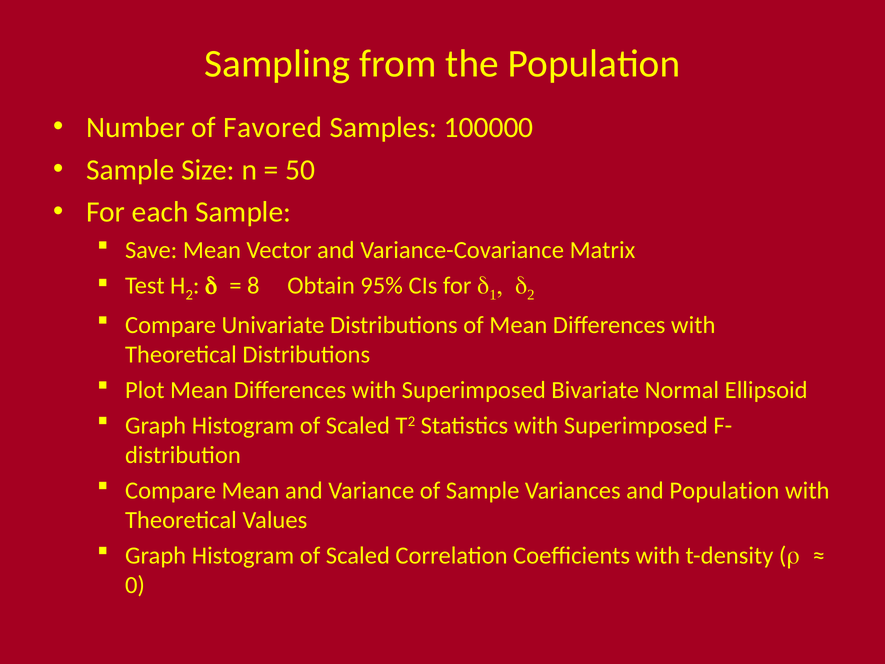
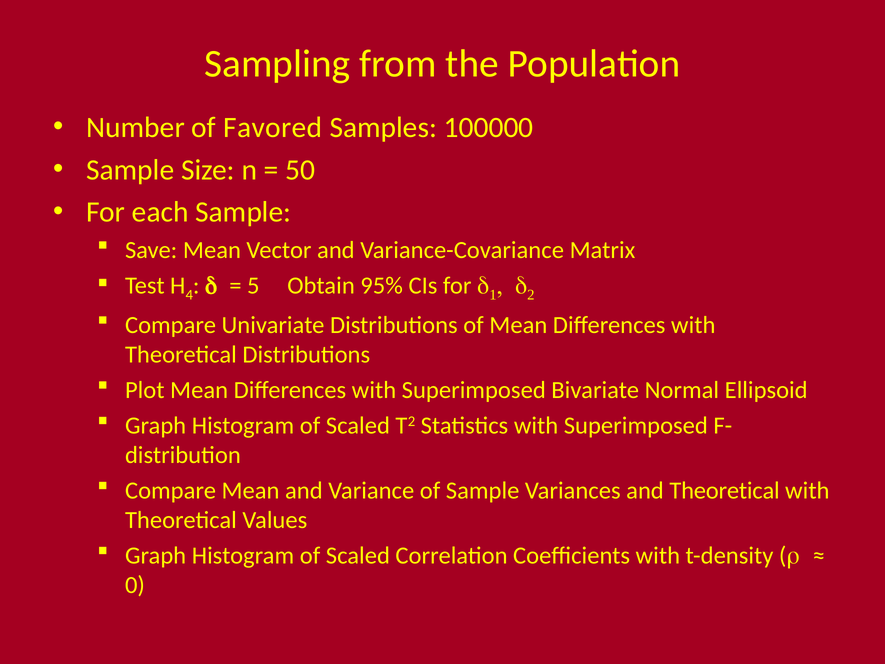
2: 2 -> 4 (189, 295)
8: 8 -> 5 (253, 285)
and Population: Population -> Theoretical (725, 490)
